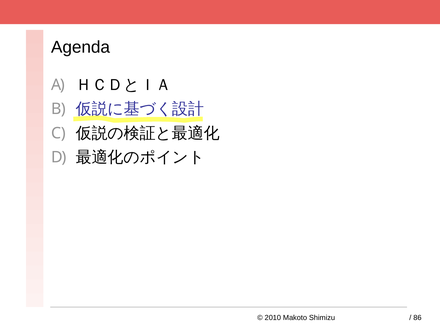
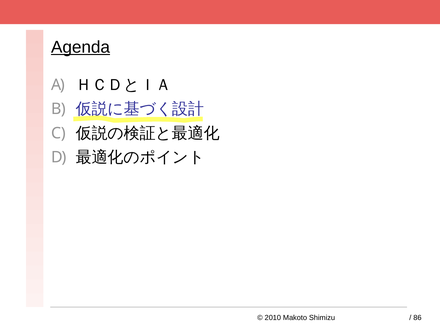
Agenda underline: none -> present (81, 47)
